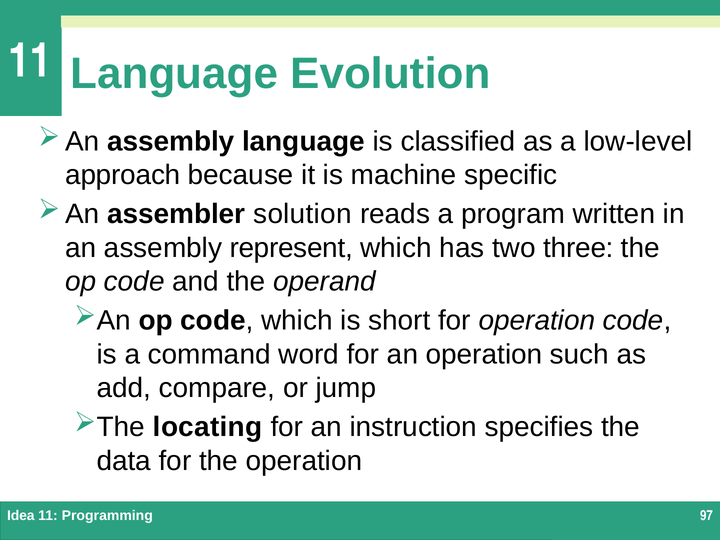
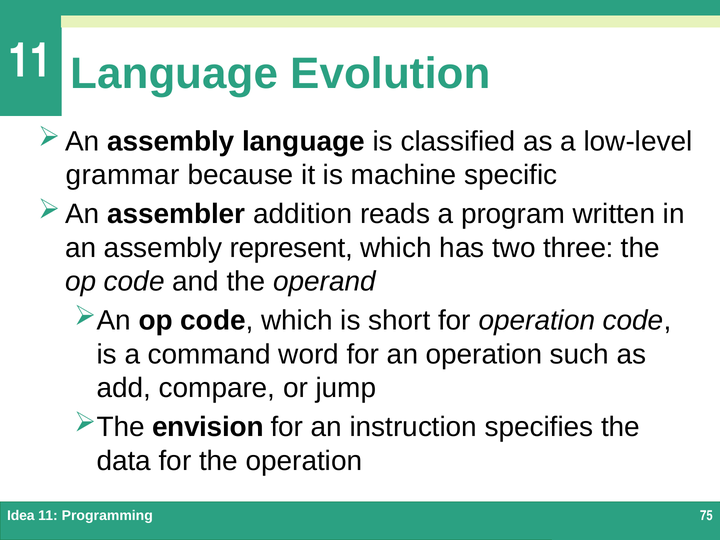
approach: approach -> grammar (123, 175)
solution: solution -> addition (303, 214)
locating: locating -> envision (208, 427)
97: 97 -> 75 (706, 515)
